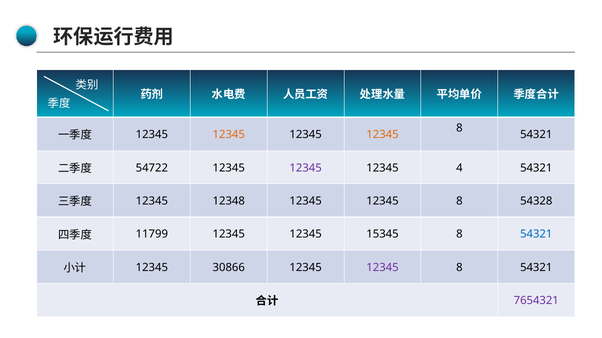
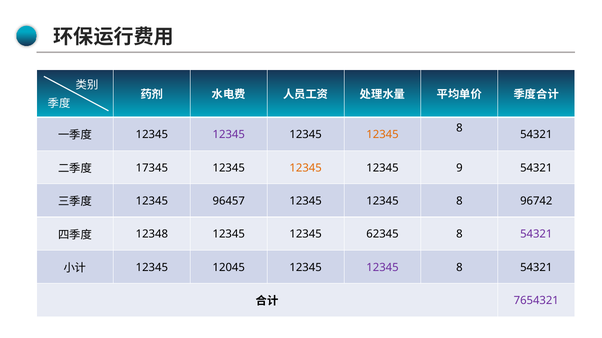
12345 colour: orange -> purple (229, 135)
54722: 54722 -> 17345 (152, 168)
12345 colour: purple -> orange (306, 168)
4: 4 -> 9 (459, 168)
12348: 12348 -> 96457 (229, 201)
54328: 54328 -> 96742 (536, 201)
11799: 11799 -> 12348 (152, 235)
15345: 15345 -> 62345 (382, 235)
54321 colour: blue -> purple (536, 235)
30866: 30866 -> 12045 (229, 268)
